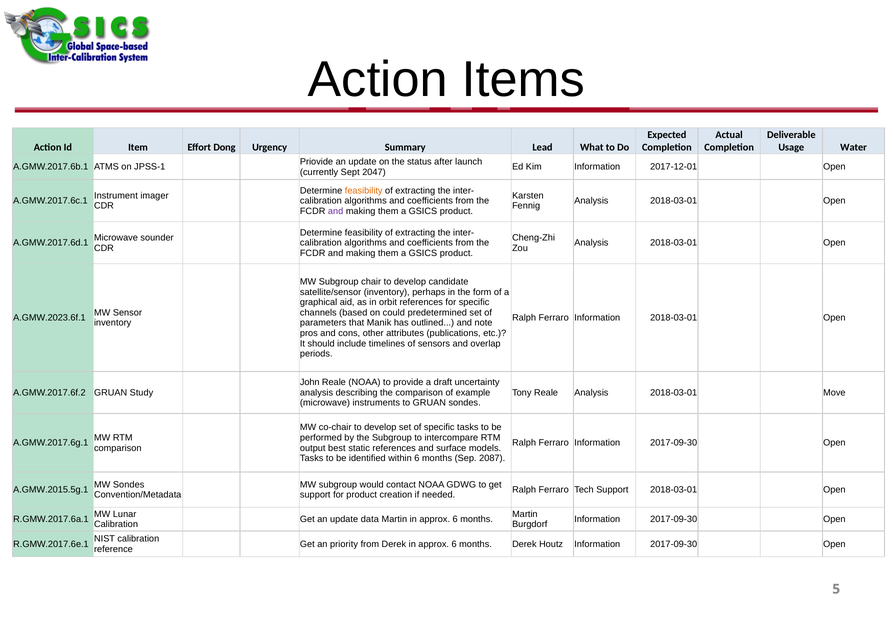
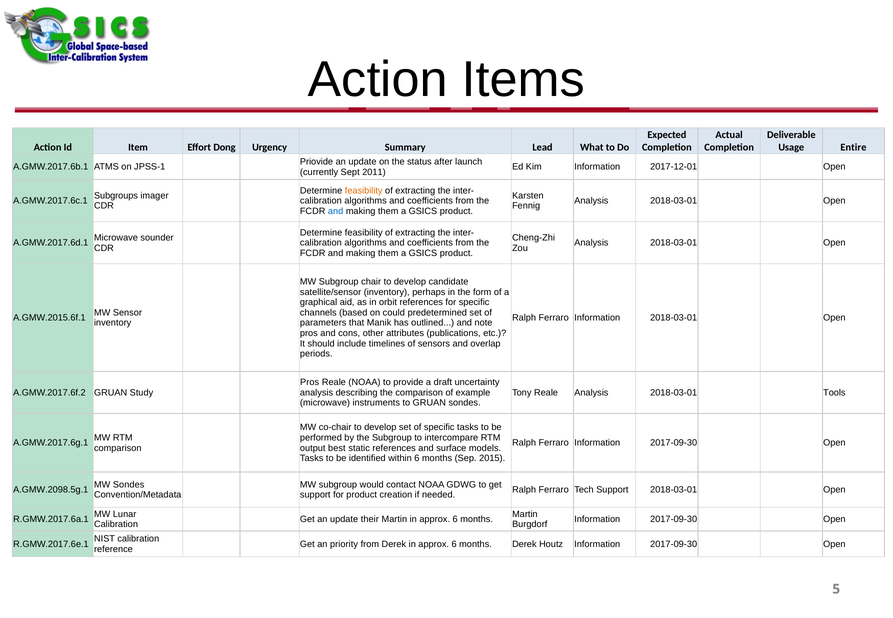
Water: Water -> Entire (853, 147)
2047: 2047 -> 2011 (374, 172)
Instrument: Instrument -> Subgroups (116, 196)
and colour: purple -> blue (336, 211)
A.GMW.2023.6f.1: A.GMW.2023.6f.1 -> A.GMW.2015.6f.1 (49, 318)
John: John -> Pros (310, 382)
Move: Move -> Tools (834, 393)
2087: 2087 -> 2015 (492, 459)
A.GMW.2015.5g.1: A.GMW.2015.5g.1 -> A.GMW.2098.5g.1 (51, 490)
data: data -> their (370, 519)
